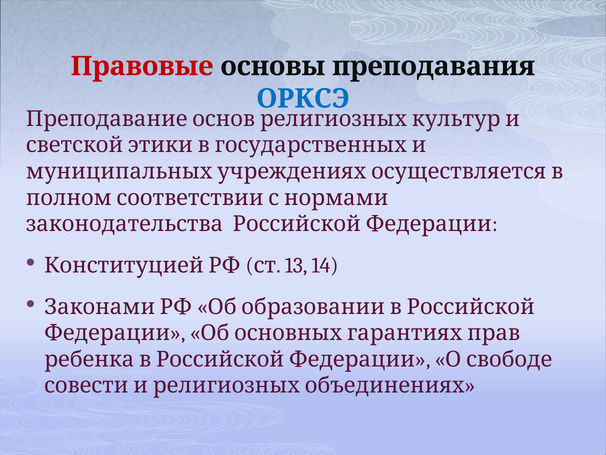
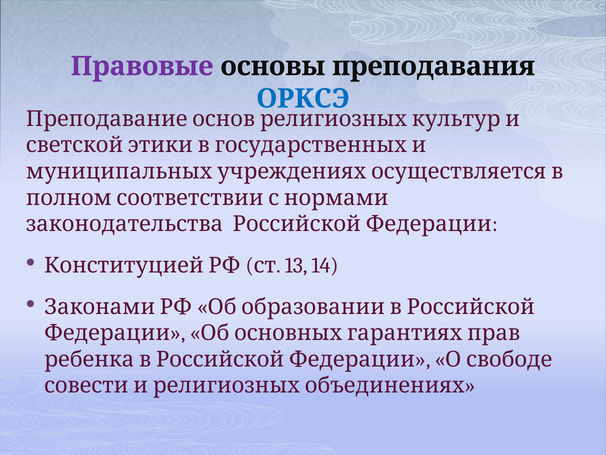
Правовые colour: red -> purple (142, 66)
